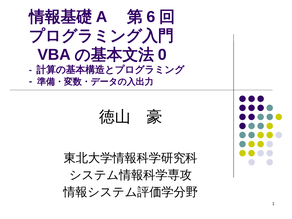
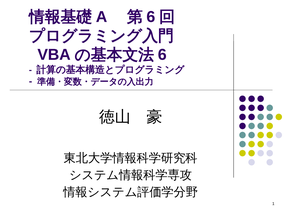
0: 0 -> 6 (162, 55)
